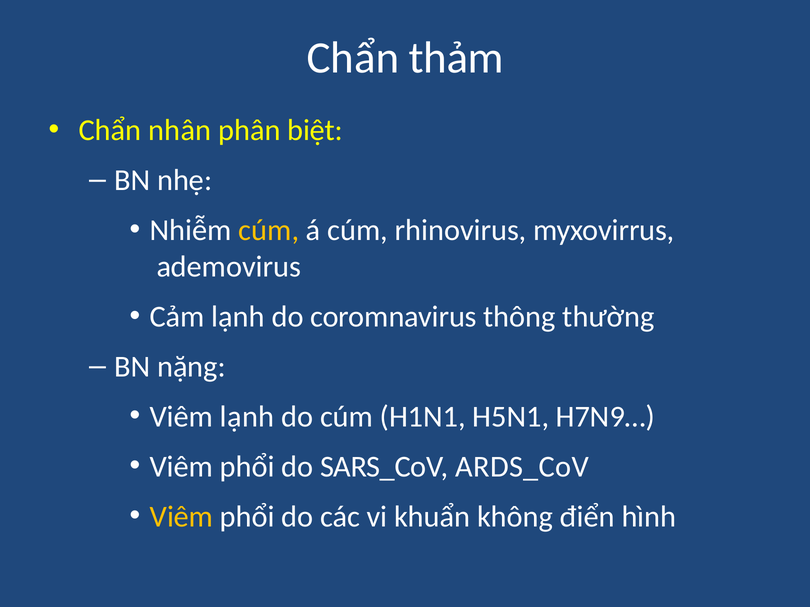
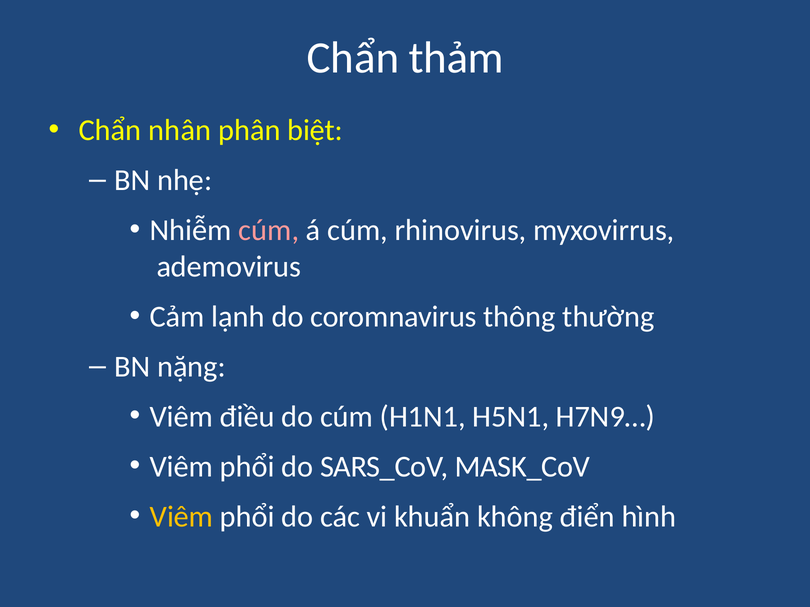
cúm colour: yellow -> pink (269, 230)
Viêm lạnh: lạnh -> điều (247, 417)
ARDS_CoV: ARDS_CoV -> MASK_CoV (522, 467)
